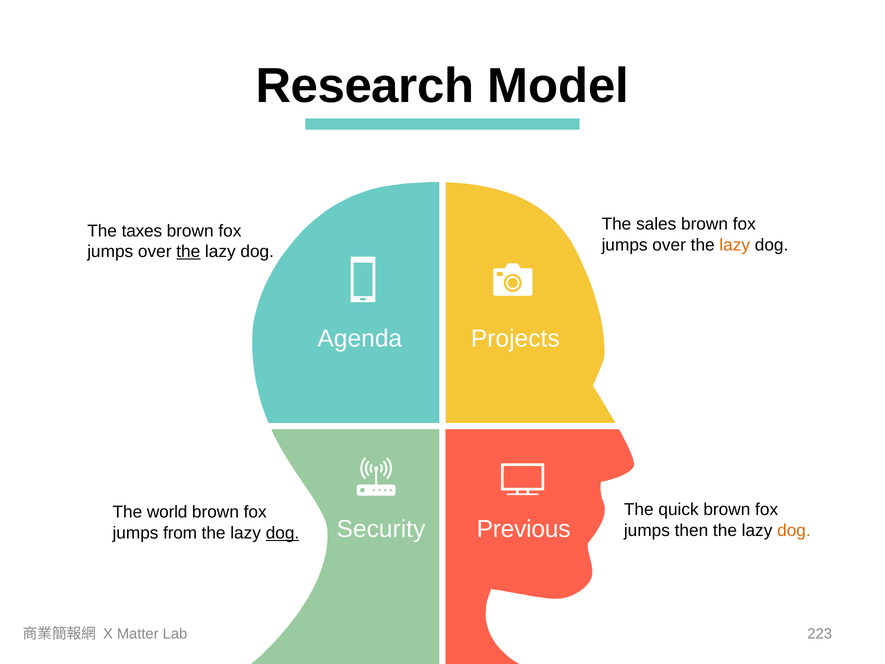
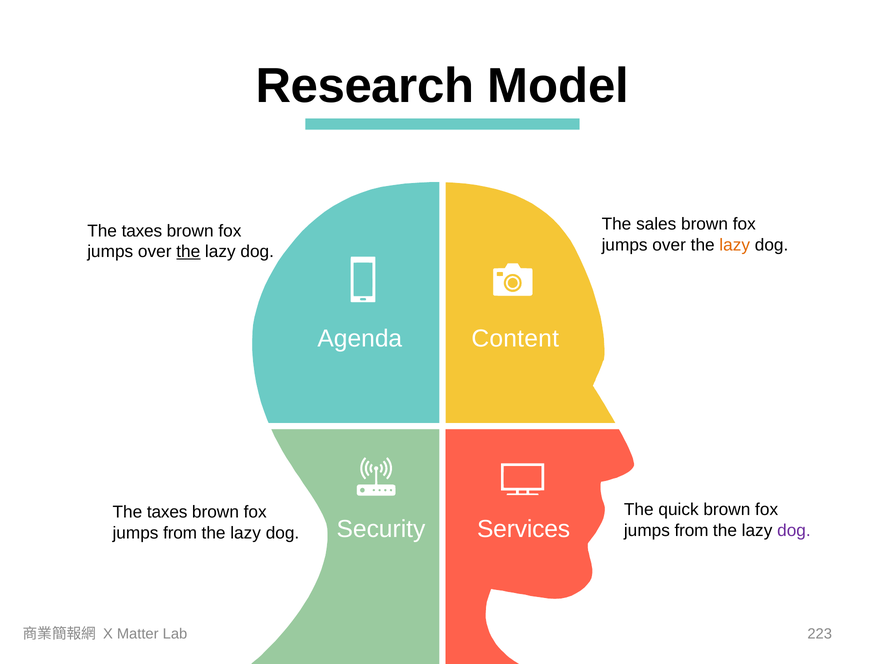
Projects: Projects -> Content (515, 339)
world: world -> taxes (167, 512)
Previous: Previous -> Services (524, 529)
then: then -> from (692, 530)
dog colour: orange -> purple (794, 530)
dog underline: present -> none (283, 533)
